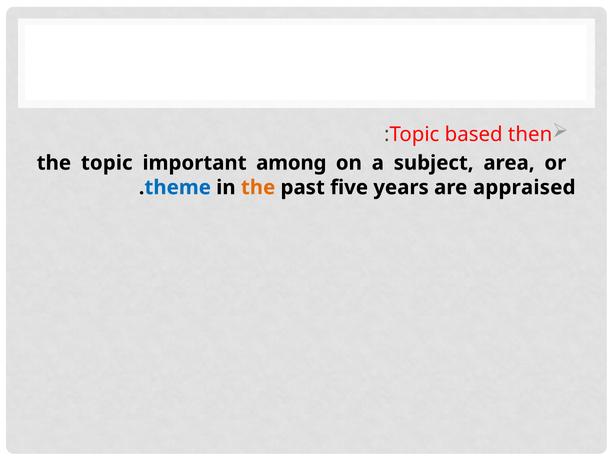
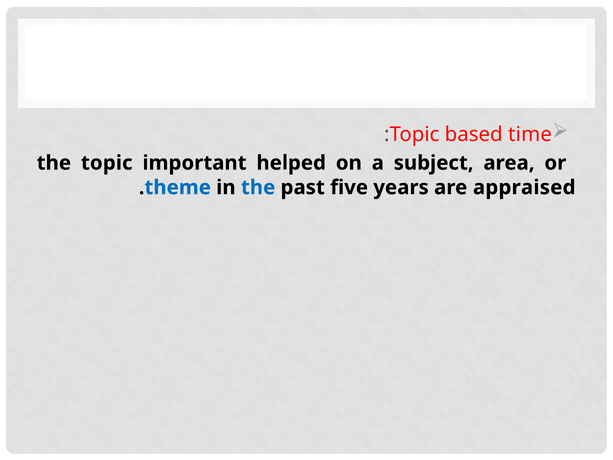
then: then -> time (530, 134)
among: among -> helped (291, 163)
the colour: orange -> blue (258, 187)
